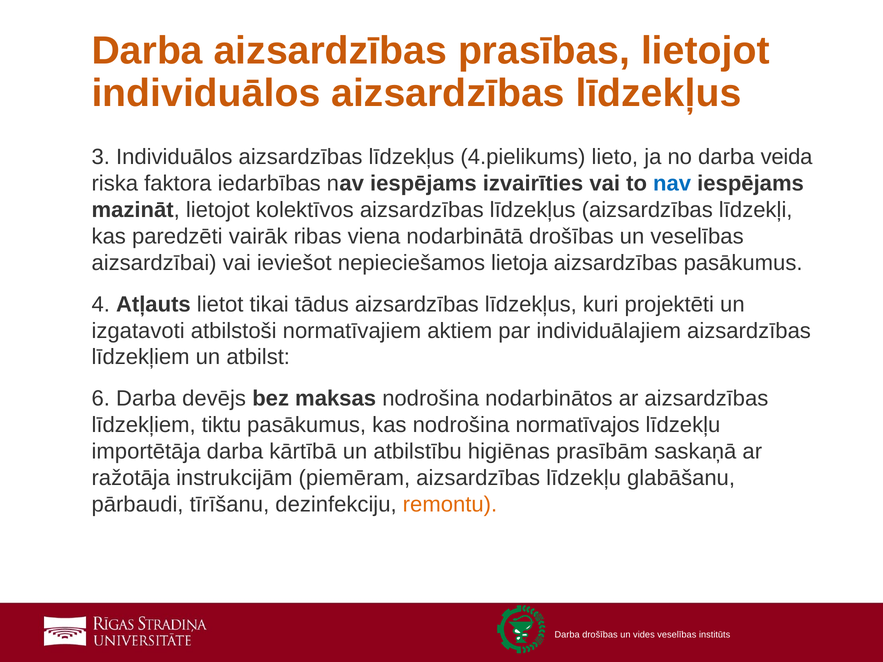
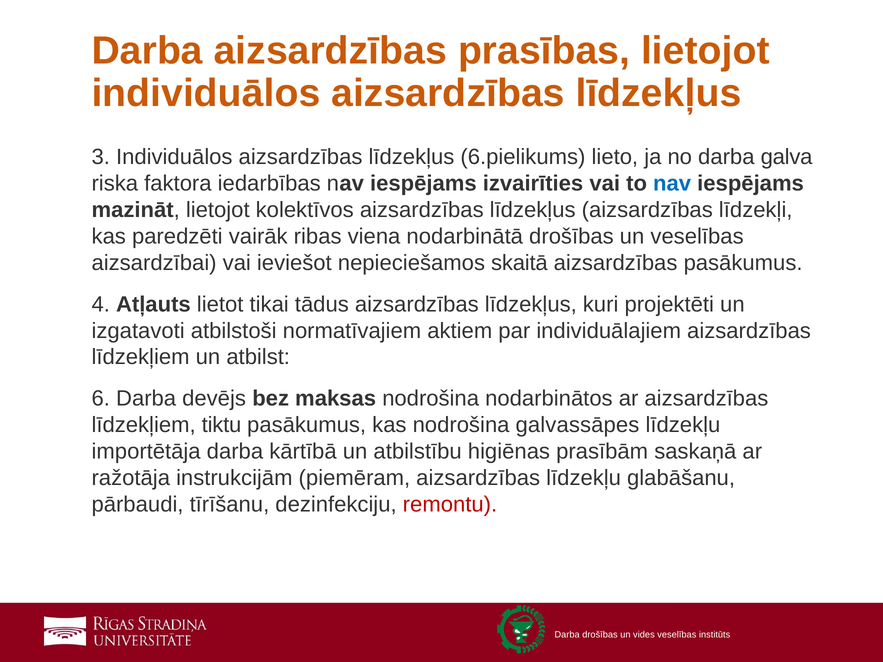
4.pielikums: 4.pielikums -> 6.pielikums (523, 157)
veida: veida -> galva (787, 157)
lietoja: lietoja -> skaitā (519, 263)
normatīvajos: normatīvajos -> galvassāpes (577, 425)
remontu colour: orange -> red (450, 505)
